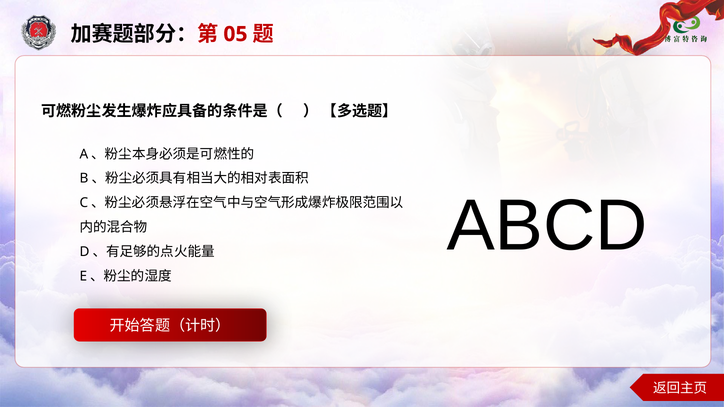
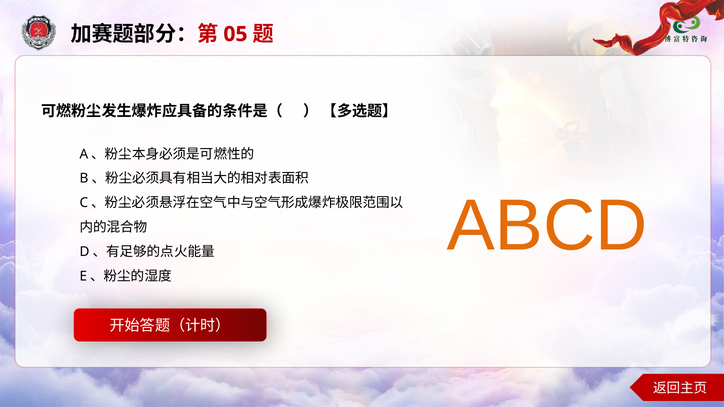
ABCD colour: black -> orange (547, 226)
